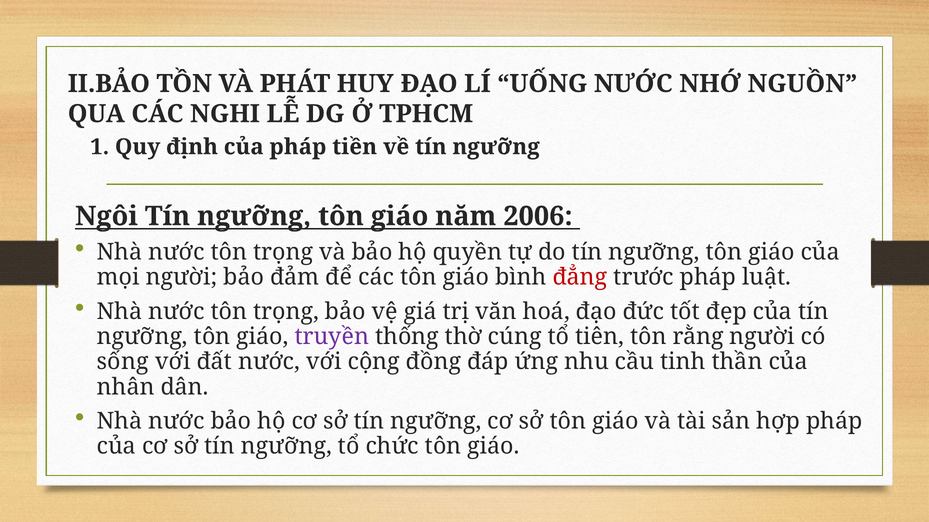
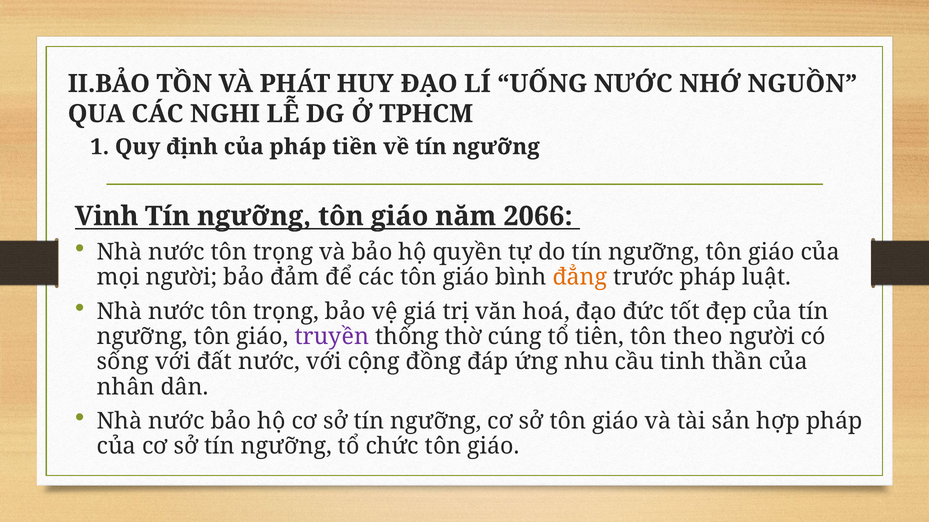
Ngôi: Ngôi -> Vinh (107, 216)
2006: 2006 -> 2066 (538, 216)
đẳng colour: red -> orange (580, 278)
rằng: rằng -> theo (698, 337)
